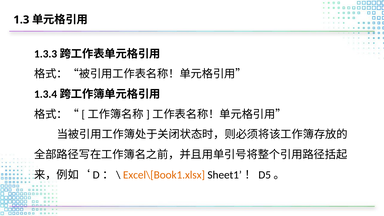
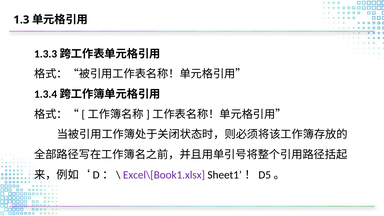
Excel\[Book1.xlsx colour: orange -> purple (164, 175)
